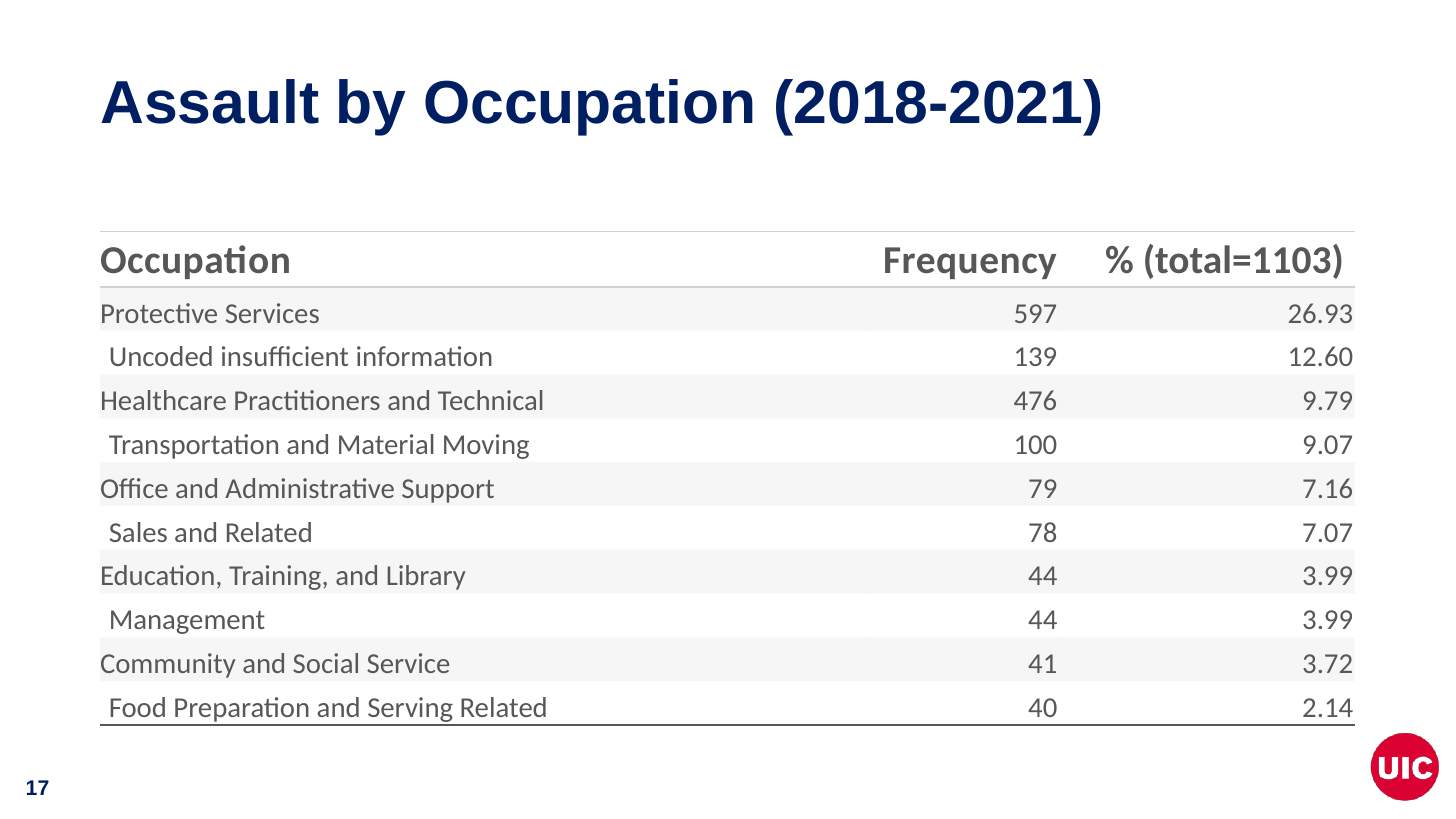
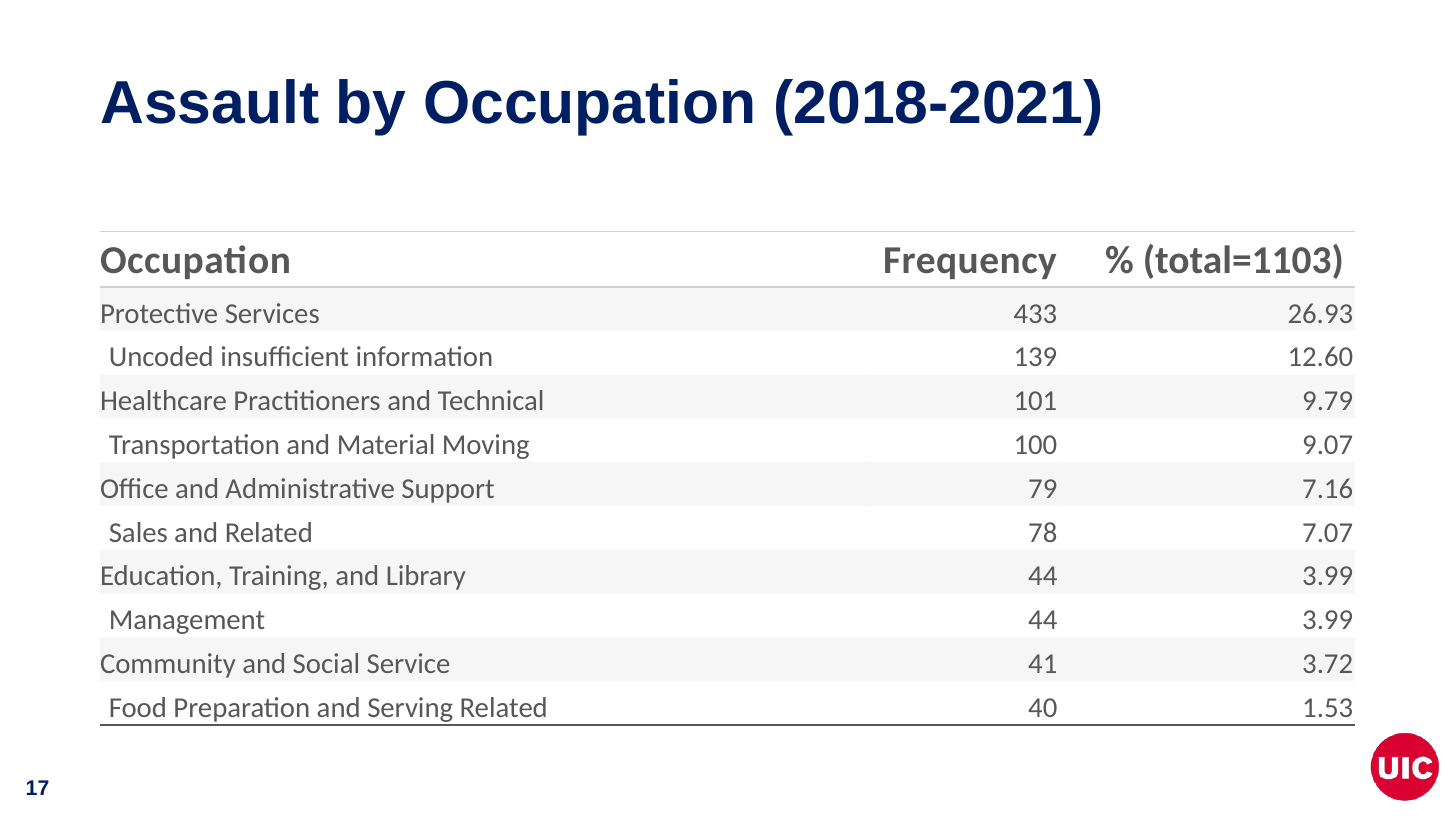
597: 597 -> 433 (1035, 314)
476: 476 -> 101 (1035, 401)
2.14: 2.14 -> 1.53 (1328, 708)
